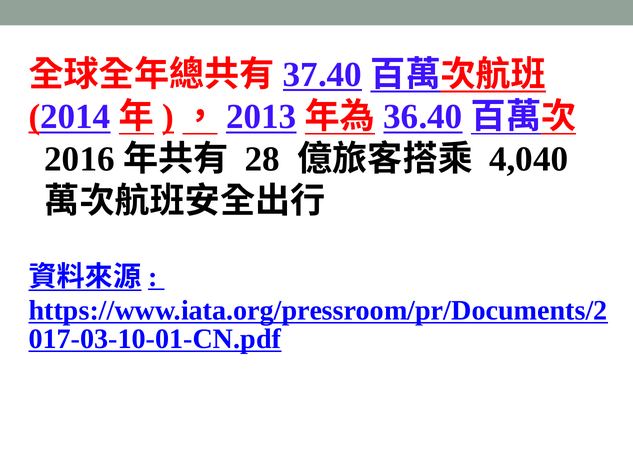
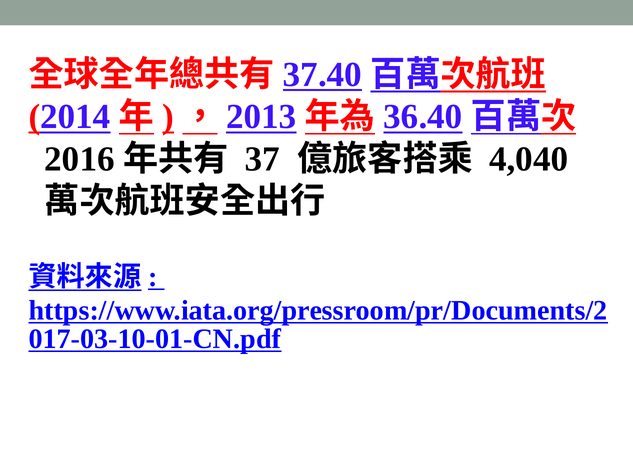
28: 28 -> 37 (262, 159)
